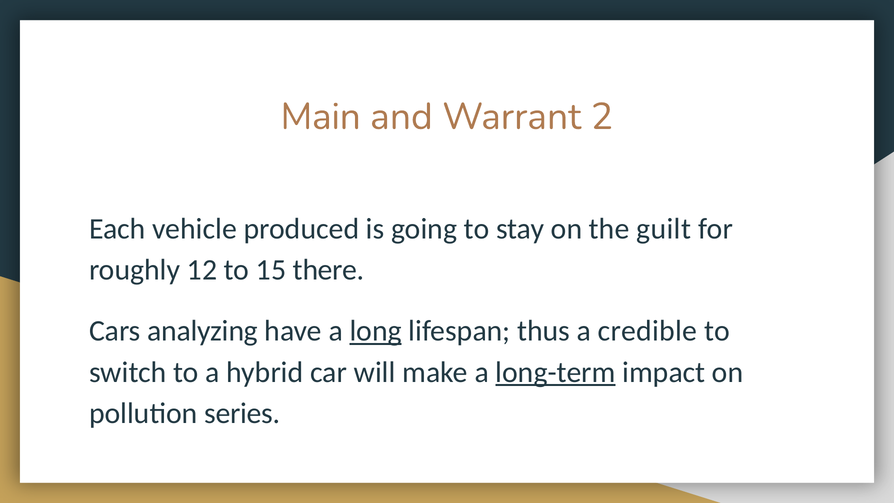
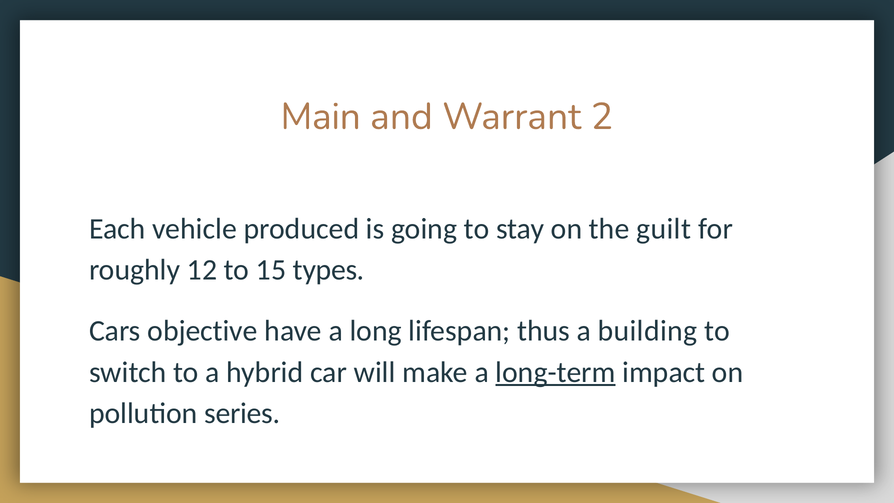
there: there -> types (329, 270)
analyzing: analyzing -> objective (203, 331)
long underline: present -> none (376, 331)
credible: credible -> building (648, 331)
